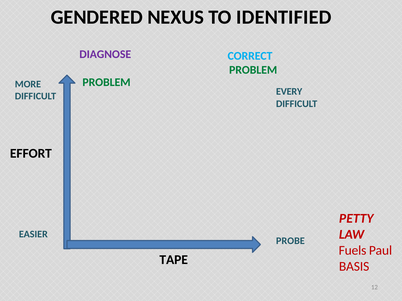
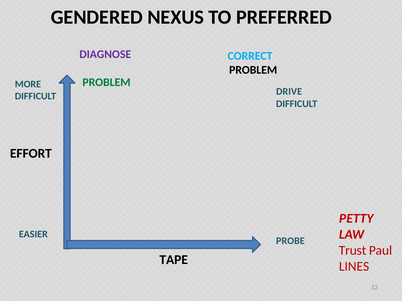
IDENTIFIED: IDENTIFIED -> PREFERRED (284, 17)
PROBLEM colour: green -> black (253, 70)
EVERY: EVERY -> DRIVE (289, 92)
Fuels: Fuels -> Trust (353, 251)
BASIS: BASIS -> LINES (354, 267)
